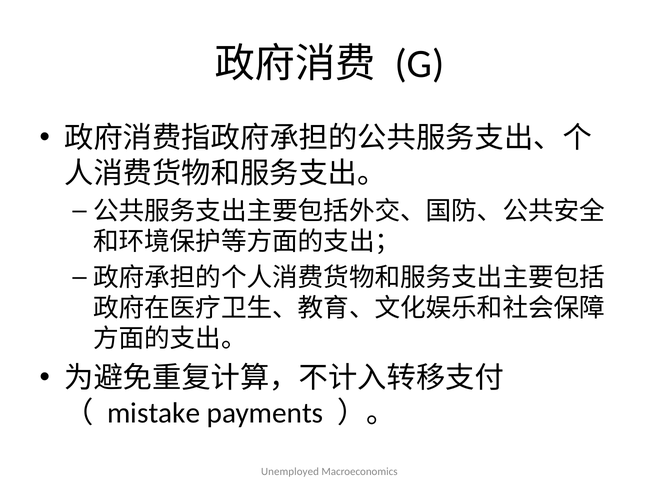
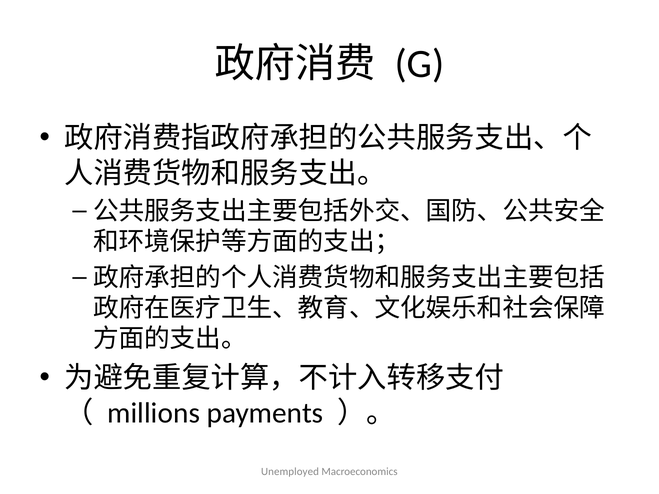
mistake: mistake -> millions (154, 413)
